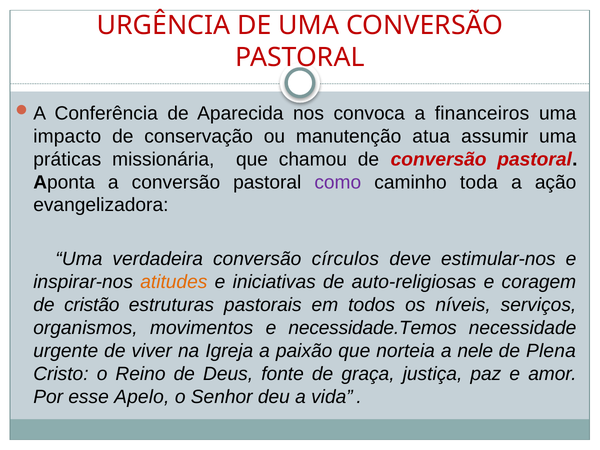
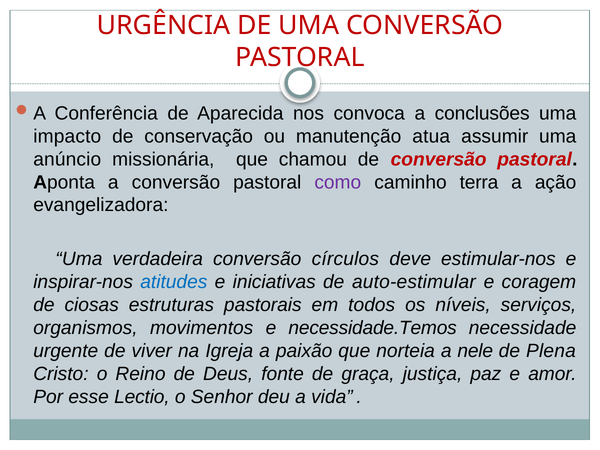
financeiros: financeiros -> conclusões (482, 113)
práticas: práticas -> anúncio (67, 159)
toda: toda -> terra (479, 182)
atitudes colour: orange -> blue (174, 282)
auto-religiosas: auto-religiosas -> auto-estimular (414, 282)
cristão: cristão -> ciosas (92, 305)
Apelo: Apelo -> Lectio (142, 397)
